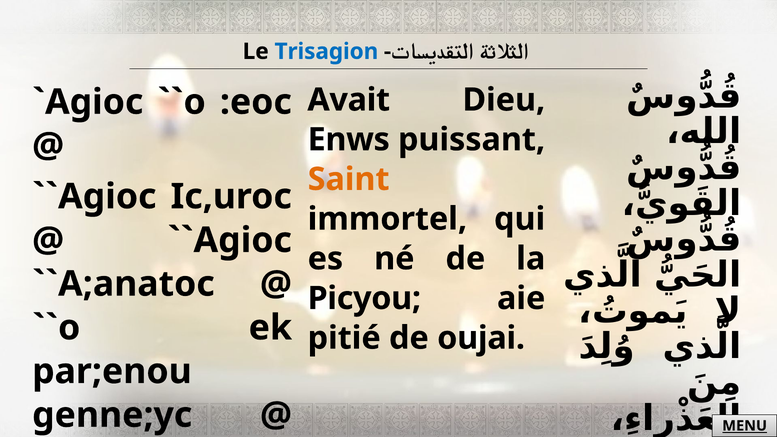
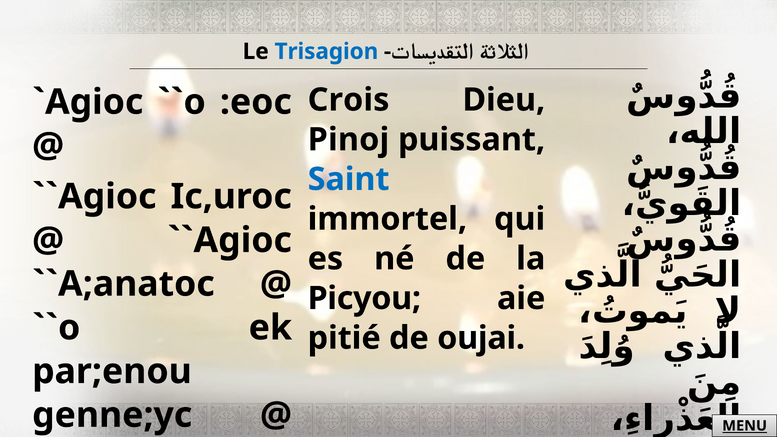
Avait: Avait -> Crois (349, 100)
Enws: Enws -> Pinoj (348, 140)
Saint colour: orange -> blue (349, 179)
